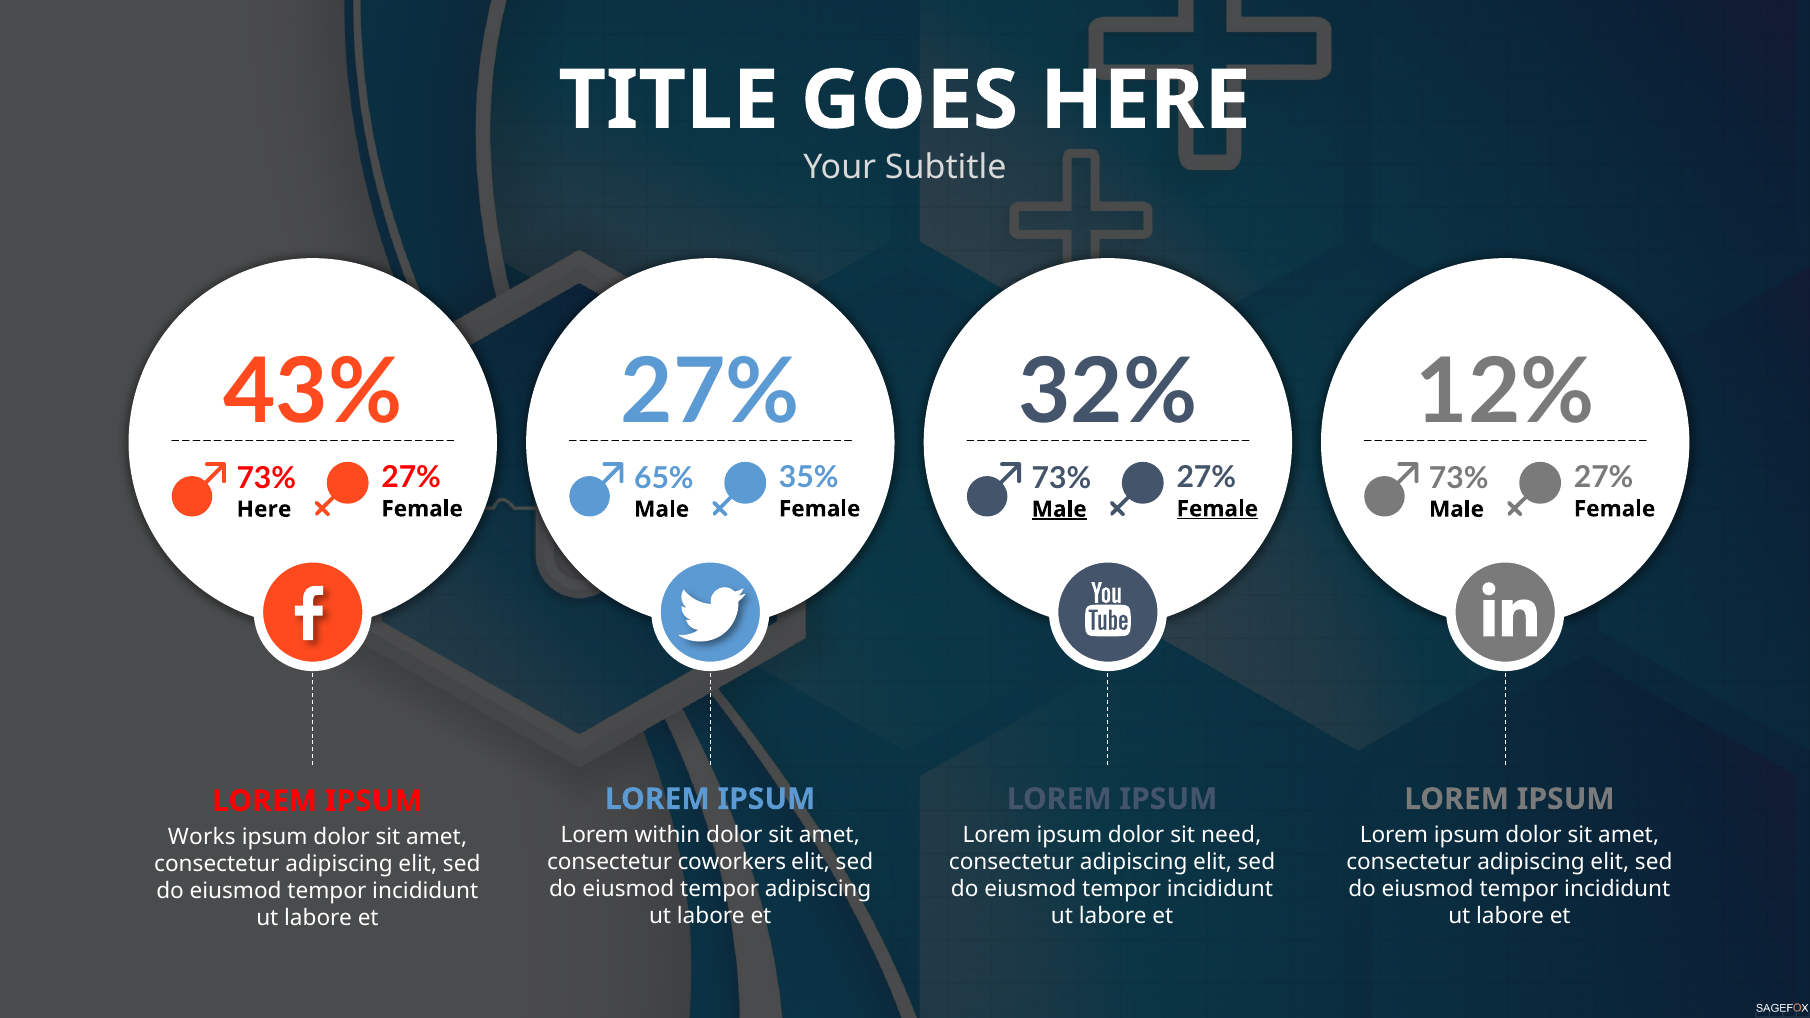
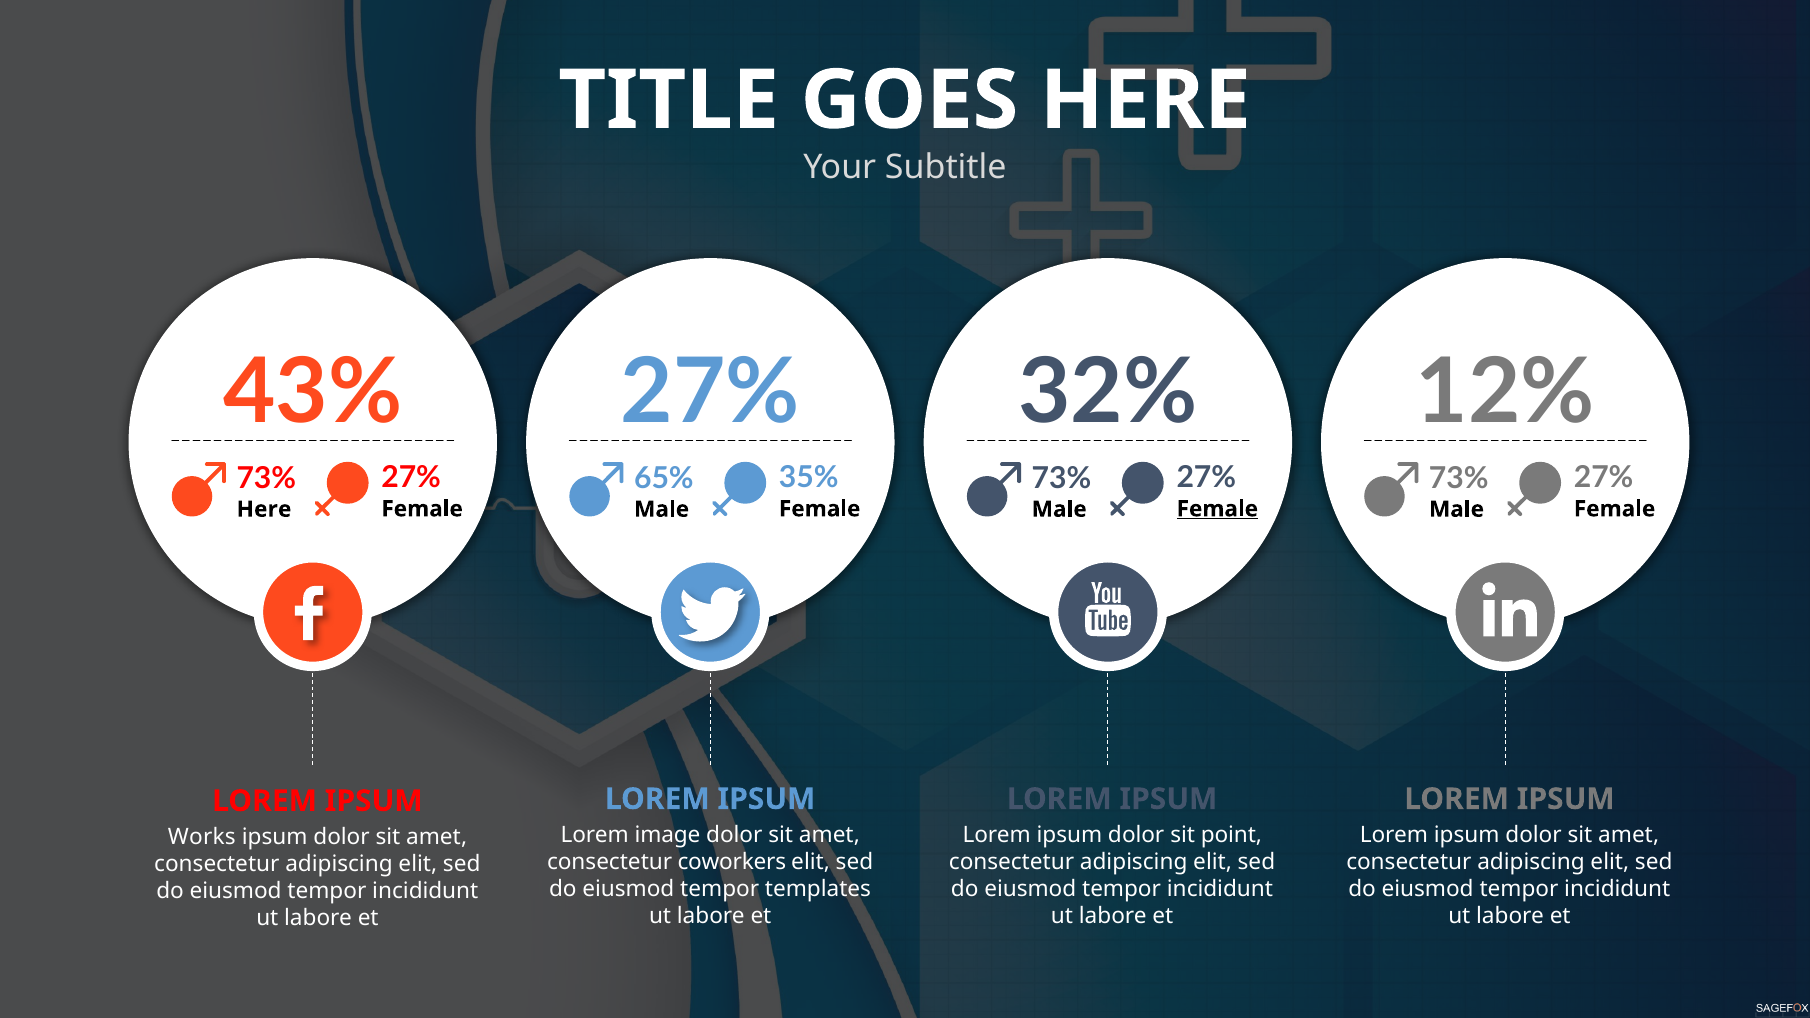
Male underline: present -> none (1059, 509)
within: within -> image (668, 835)
need: need -> point (1231, 835)
tempor adipiscing: adipiscing -> templates (818, 889)
